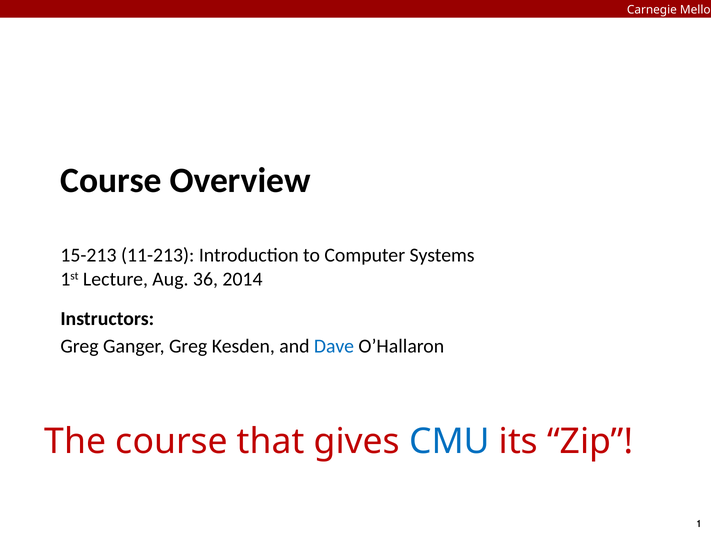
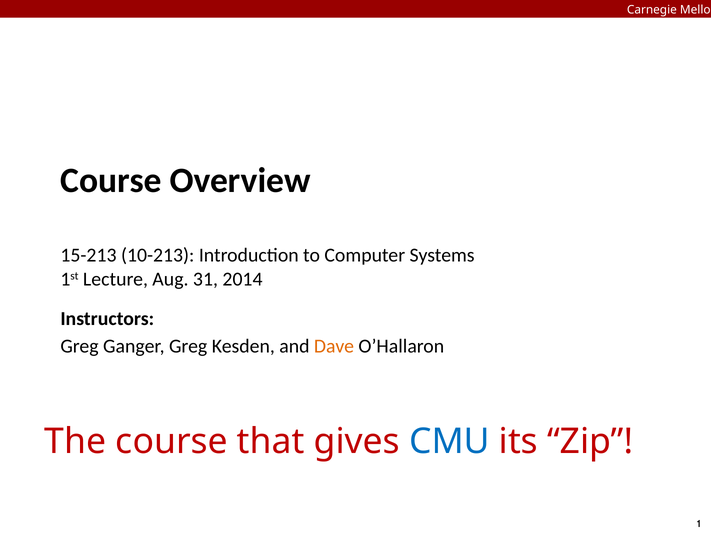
11-213: 11-213 -> 10-213 (158, 256)
36: 36 -> 31 (205, 279)
Dave colour: blue -> orange (334, 347)
